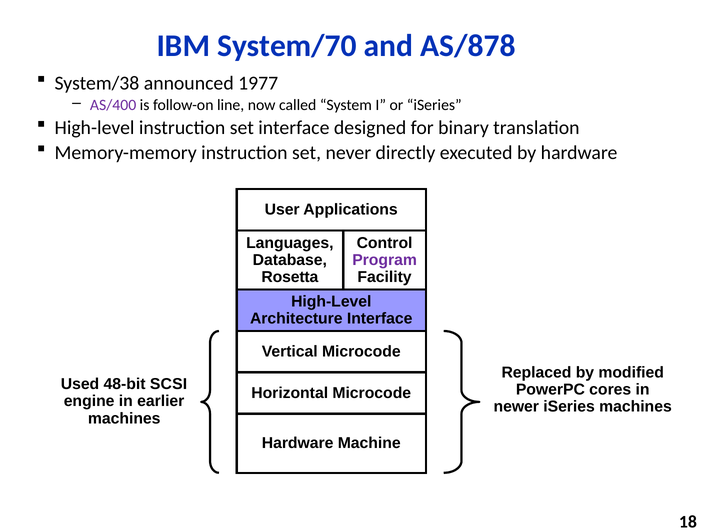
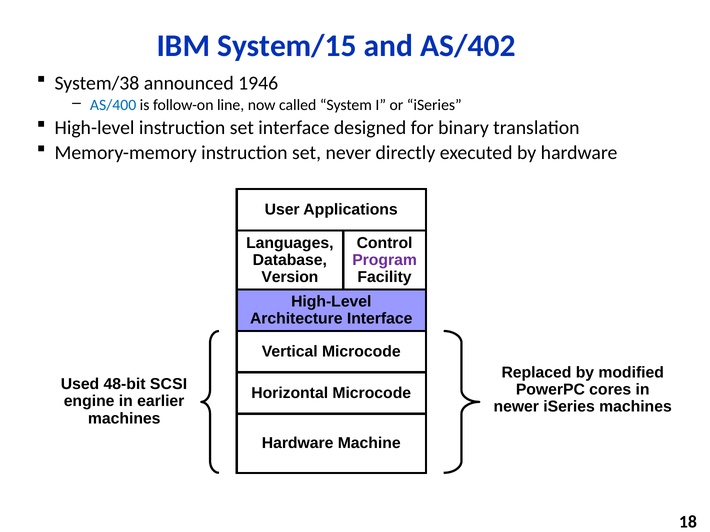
System/70: System/70 -> System/15 (287, 46)
AS/878: AS/878 -> AS/402 (468, 46)
1977: 1977 -> 1946 (258, 83)
AS/400 colour: purple -> blue (113, 105)
Rosetta: Rosetta -> Version (290, 277)
